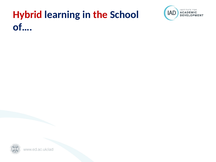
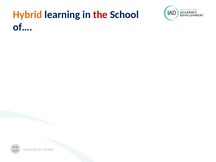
Hybrid colour: red -> orange (28, 15)
